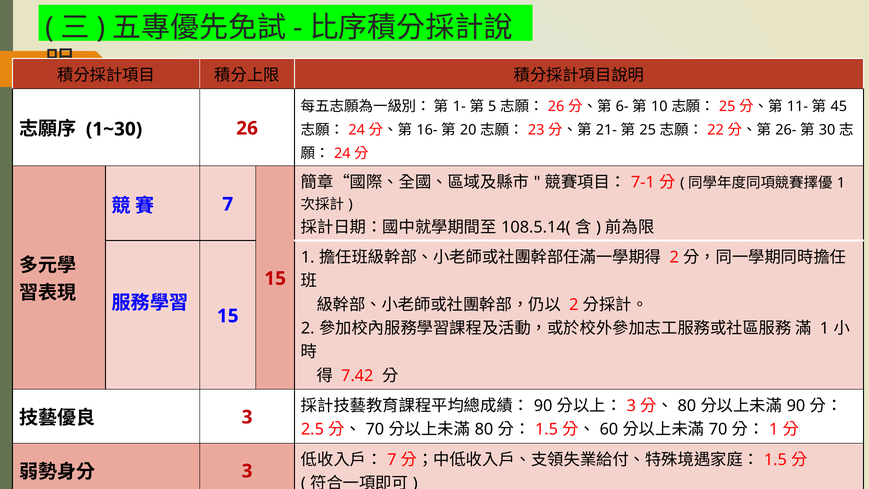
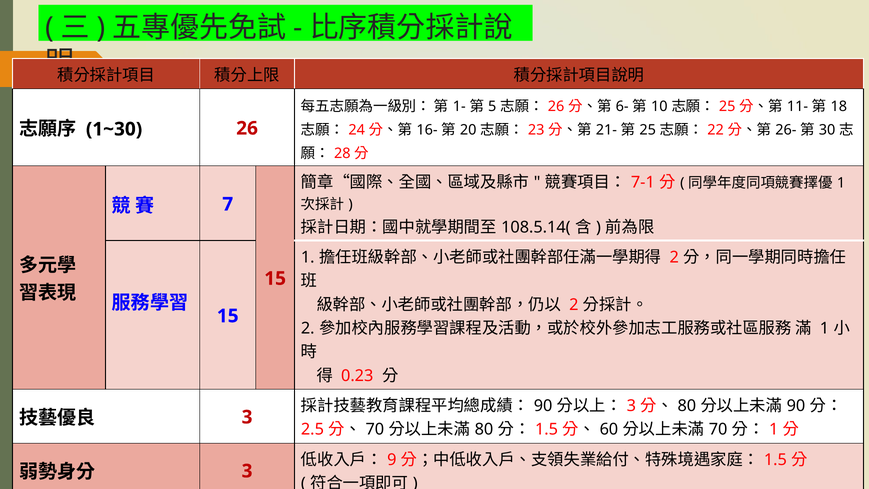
45: 45 -> 18 (839, 106)
24: 24 -> 28 (342, 153)
7.42: 7.42 -> 0.23 (357, 376)
7: 7 -> 9 (392, 460)
